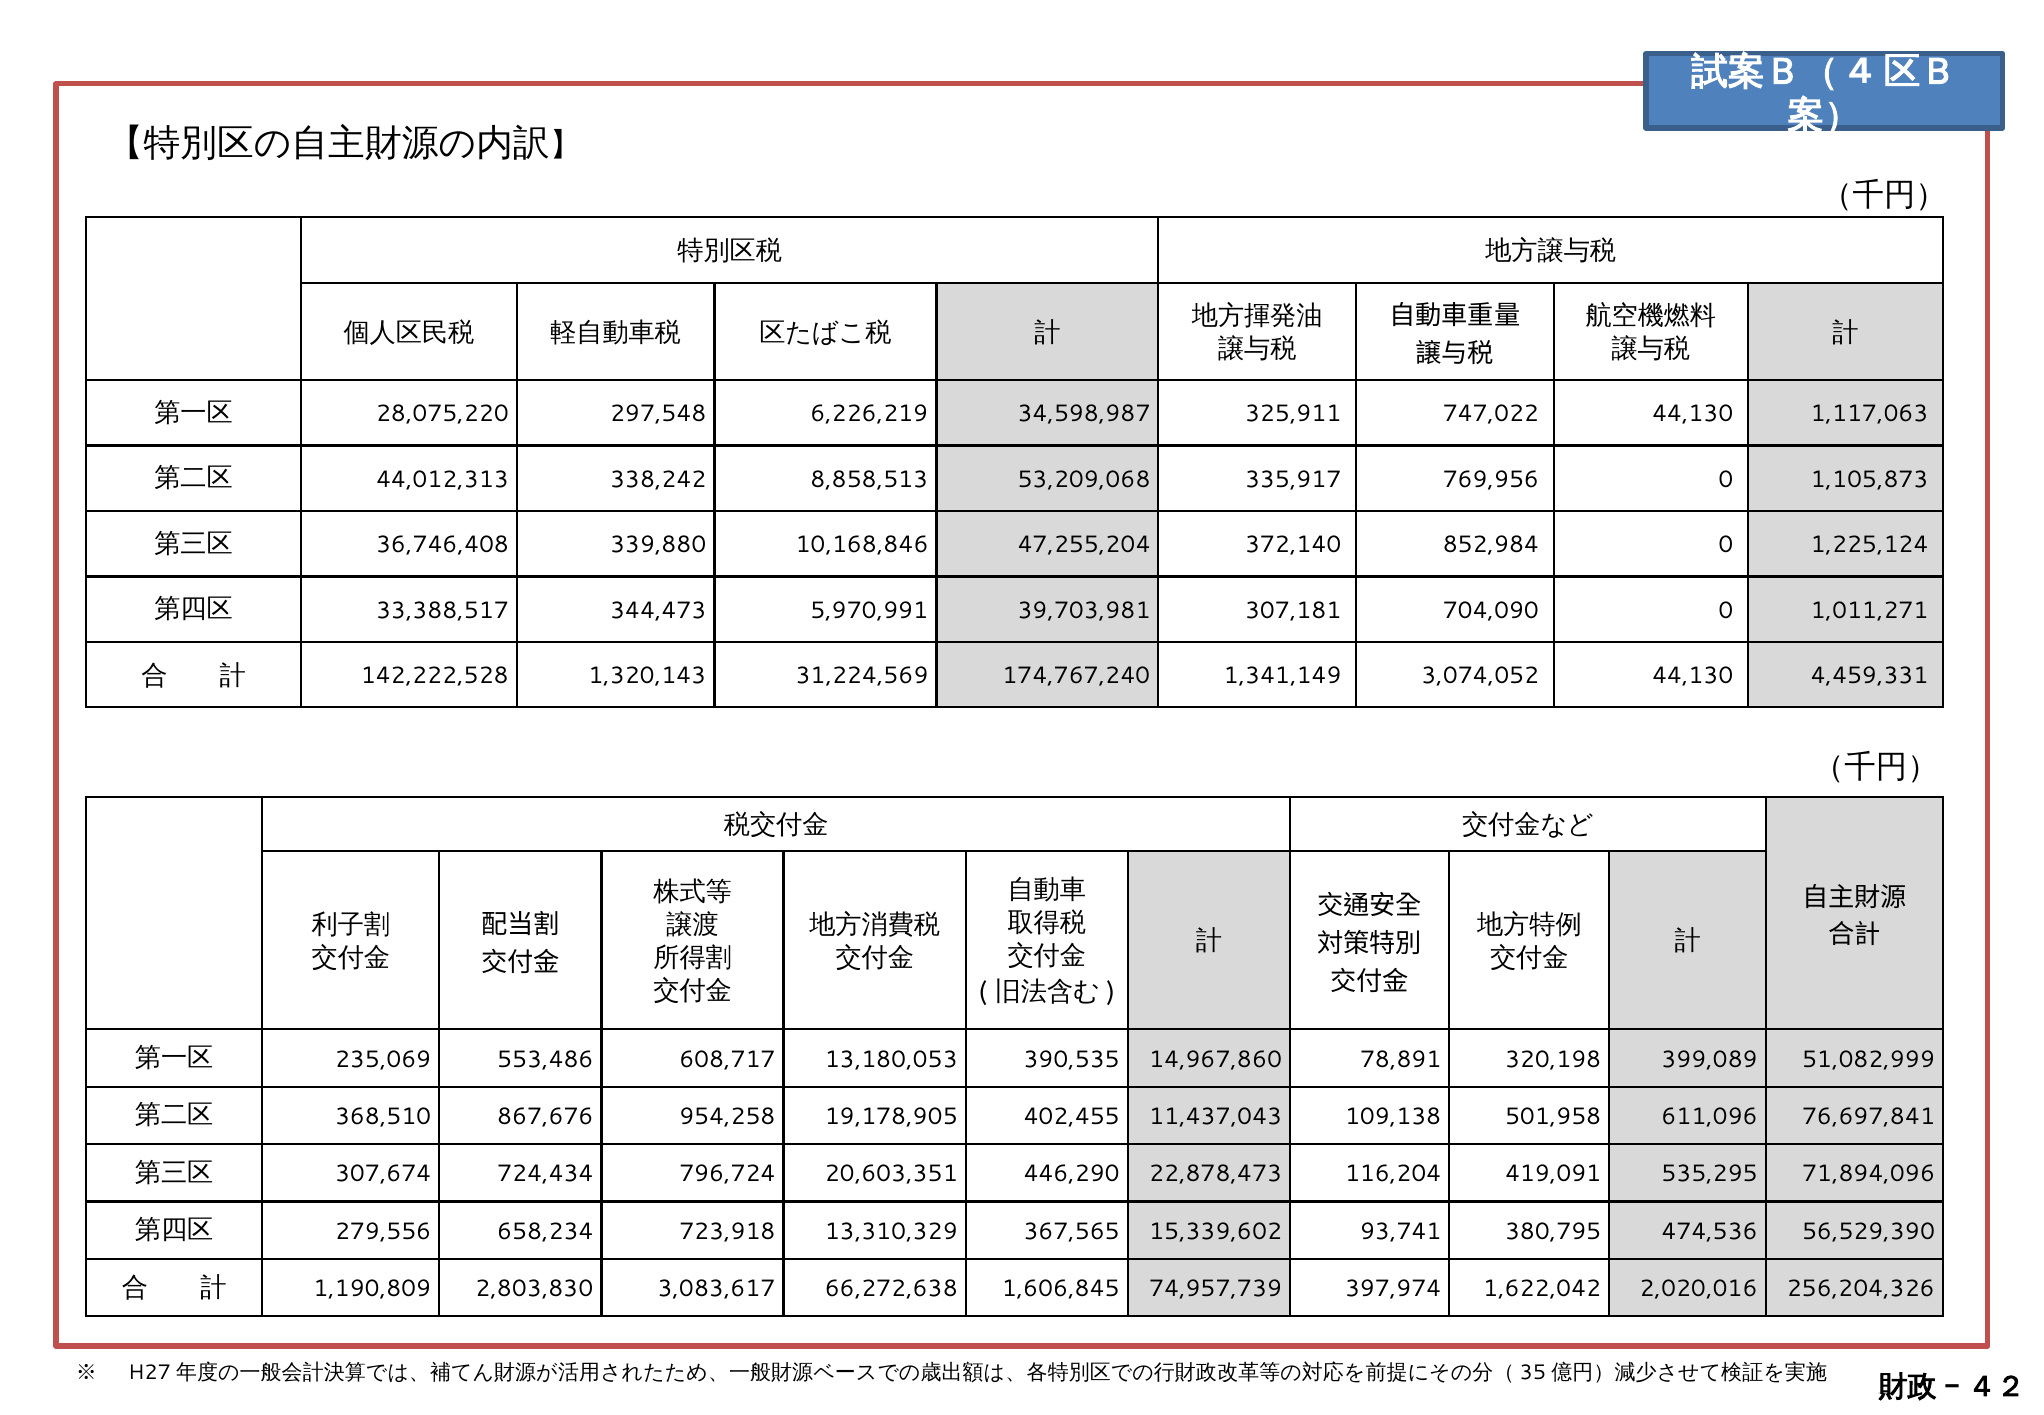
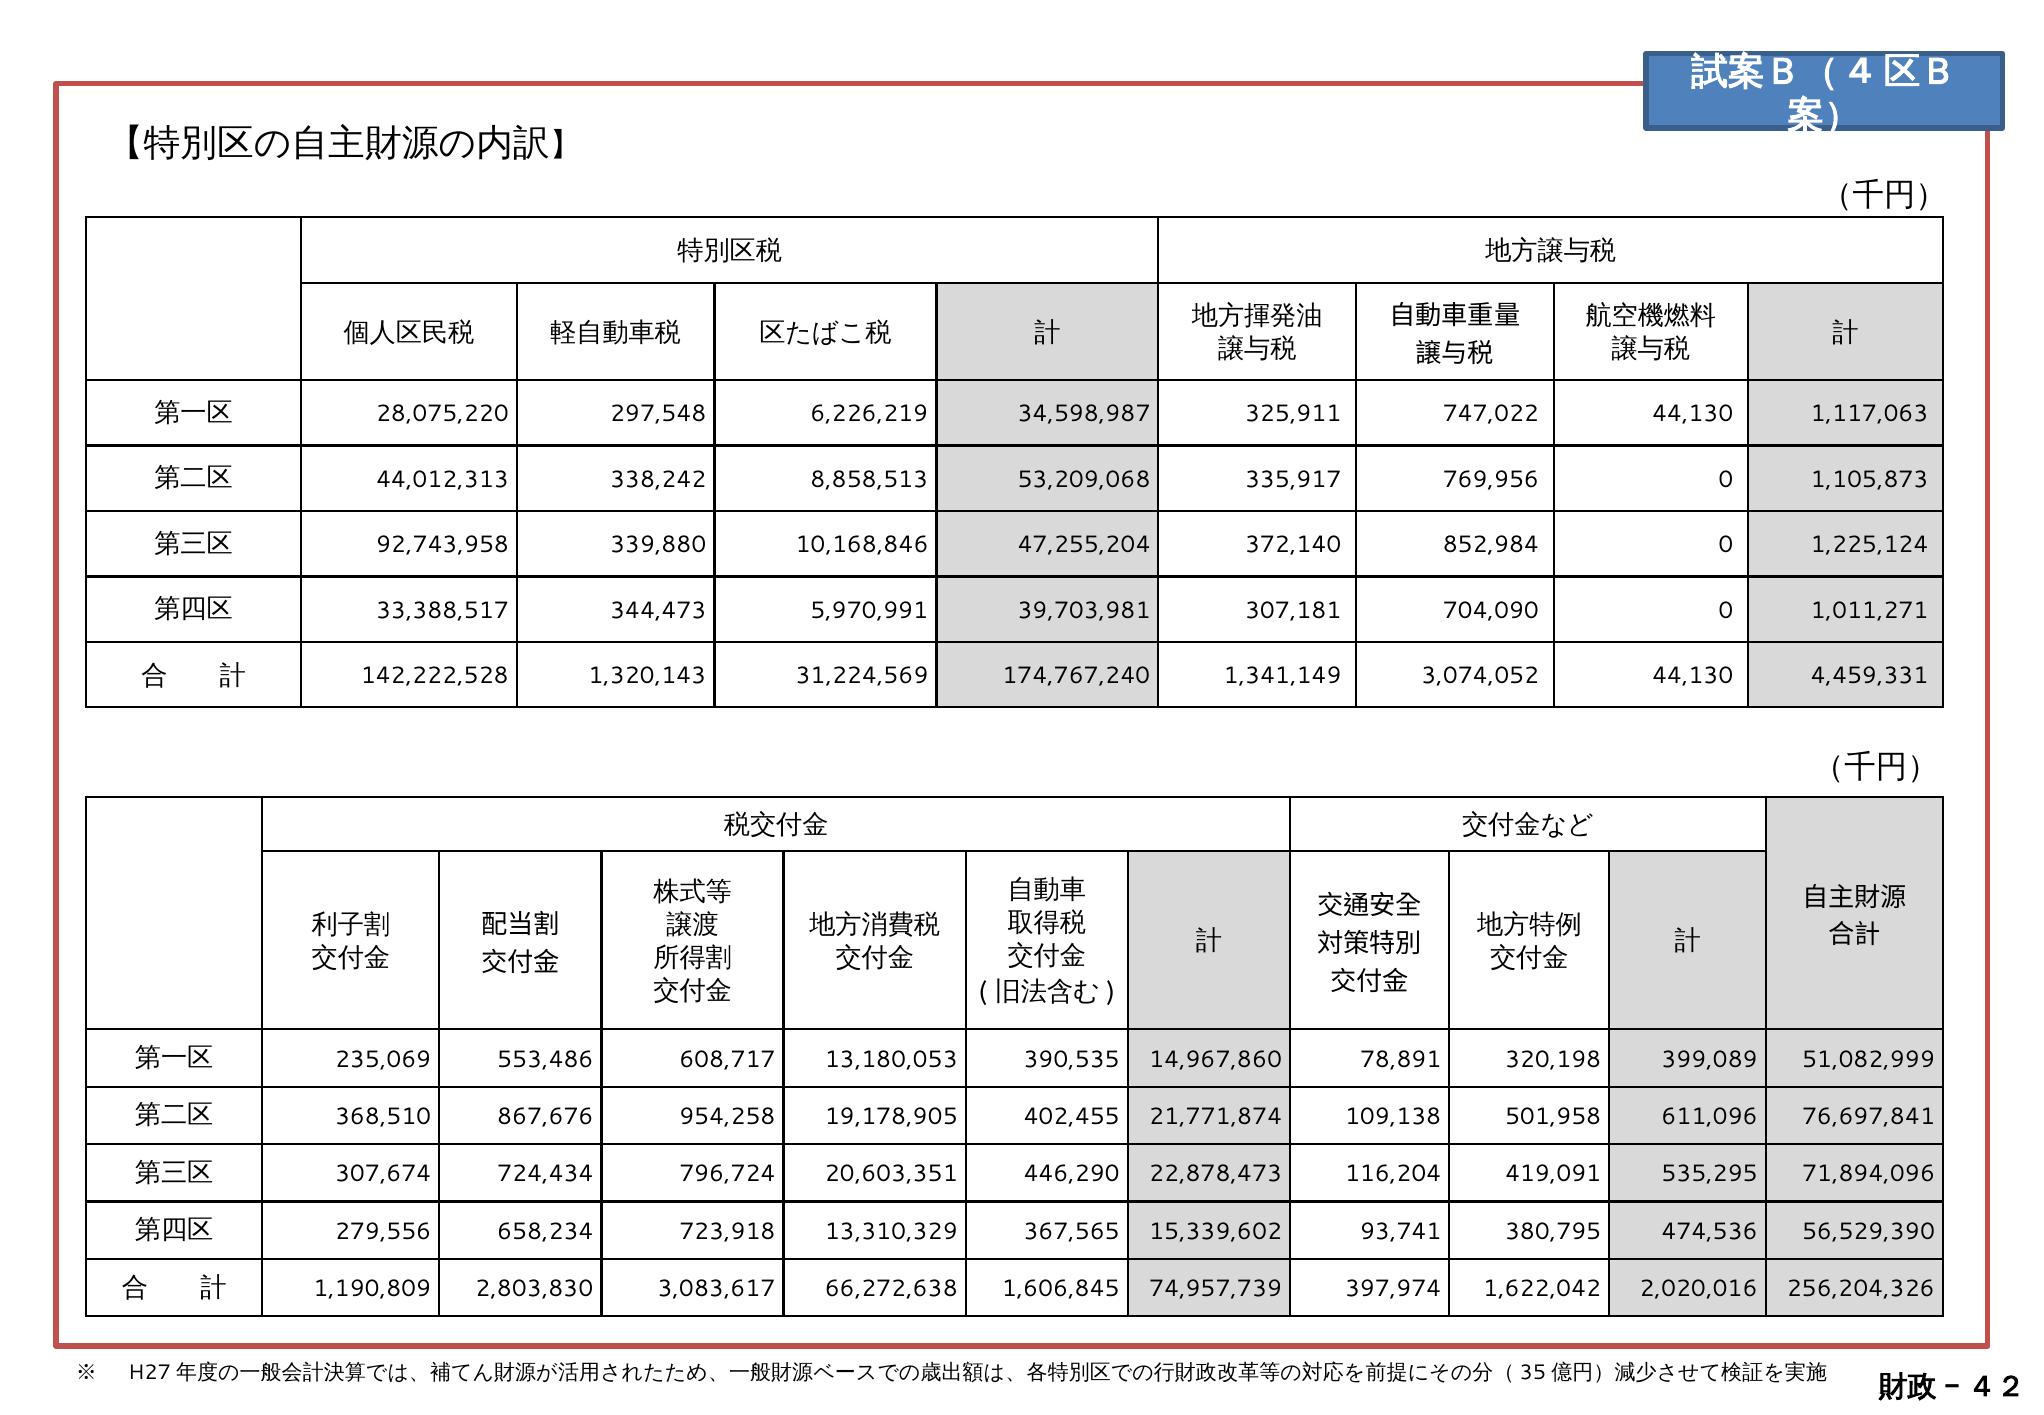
36,746,408: 36,746,408 -> 92,743,958 (442, 545)
11,437,043: 11,437,043 -> 21,771,874 (1216, 1117)
